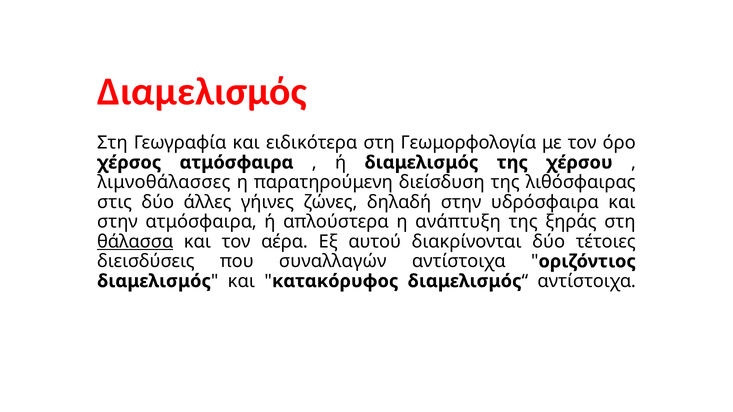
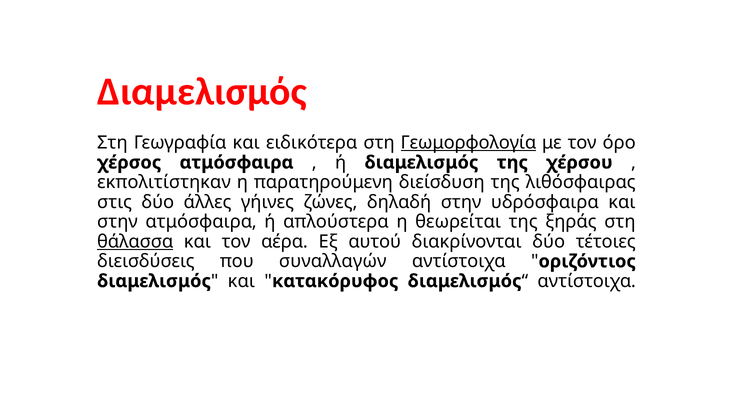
Γεωμορφολογία underline: none -> present (468, 143)
λιμνοθάλασσες: λιμνοθάλασσες -> εκπολιτίστηκαν (164, 182)
ανάπτυξη: ανάπτυξη -> θεωρείται (458, 222)
